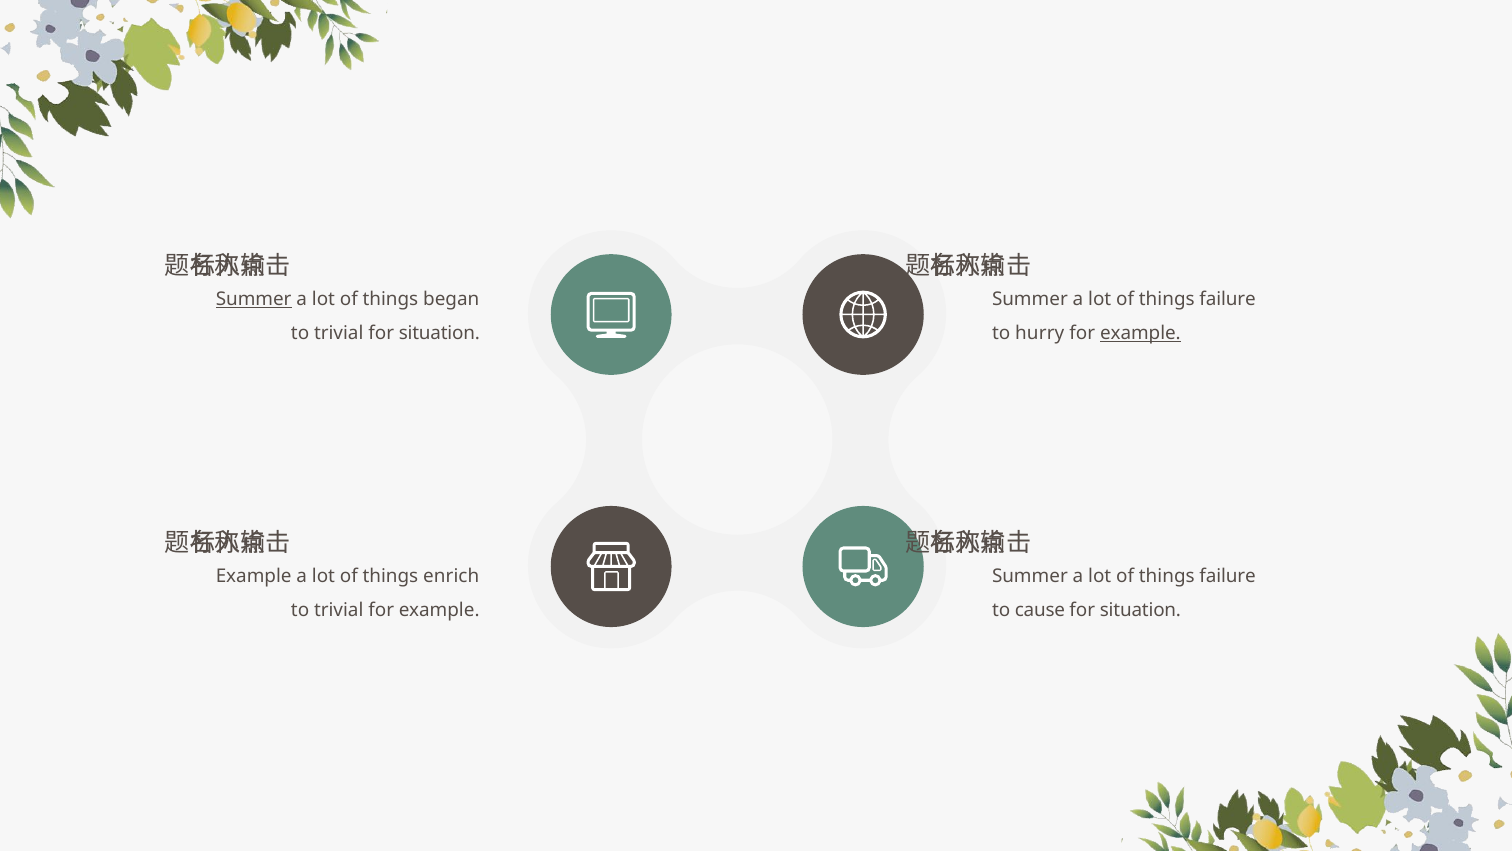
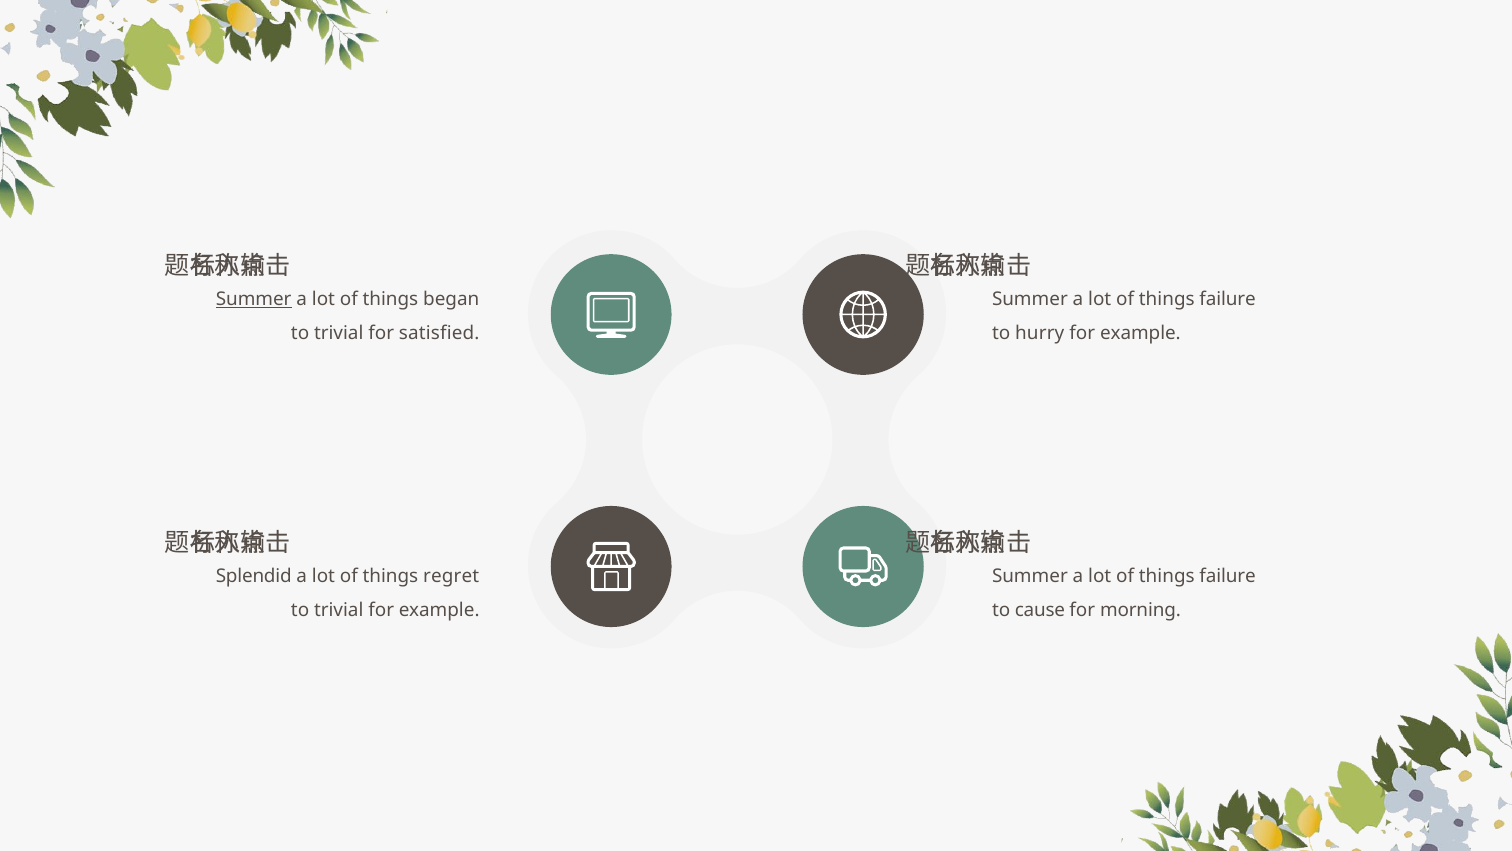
trivial for situation: situation -> satisfied (439, 334)
example underline: present -> none (1140, 334)
Example: Example -> Splendid (254, 576)
enrich: enrich -> regret (451, 576)
situation: situation -> morning (1140, 610)
